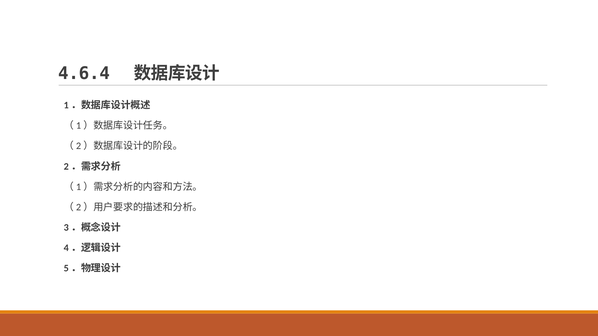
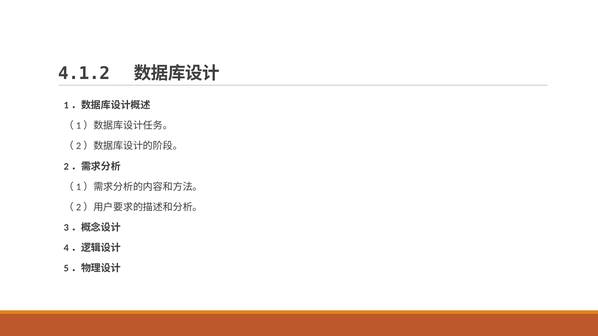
4.6.4: 4.6.4 -> 4.1.2 (84, 74)
